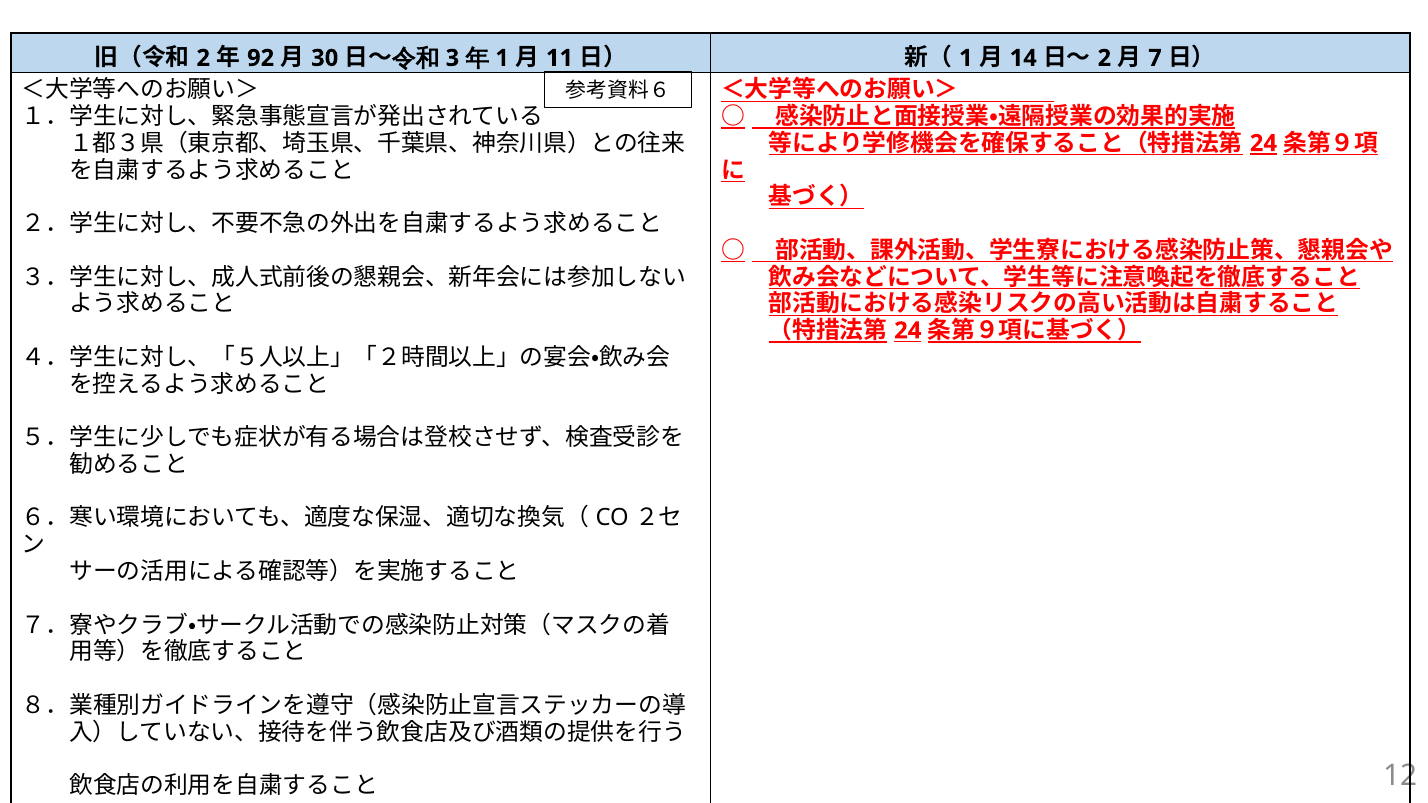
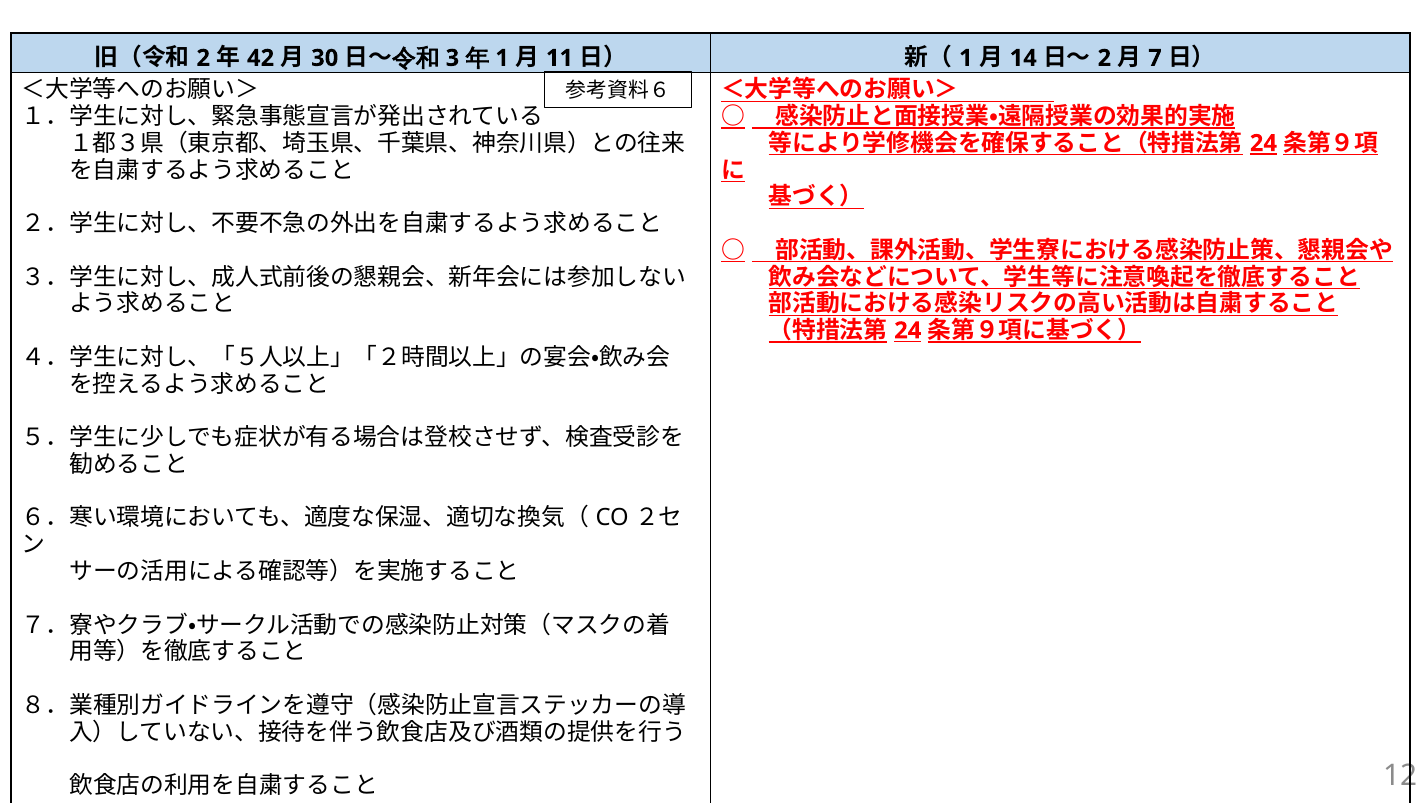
92: 92 -> 42 (261, 58)
